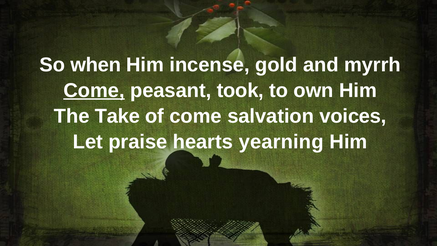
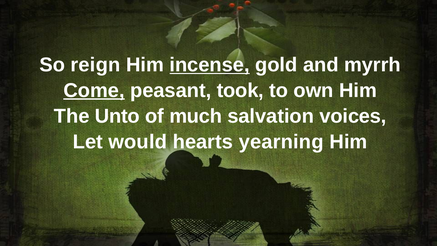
when: when -> reign (96, 65)
incense underline: none -> present (210, 65)
Take: Take -> Unto (117, 116)
of come: come -> much (196, 116)
praise: praise -> would (138, 142)
